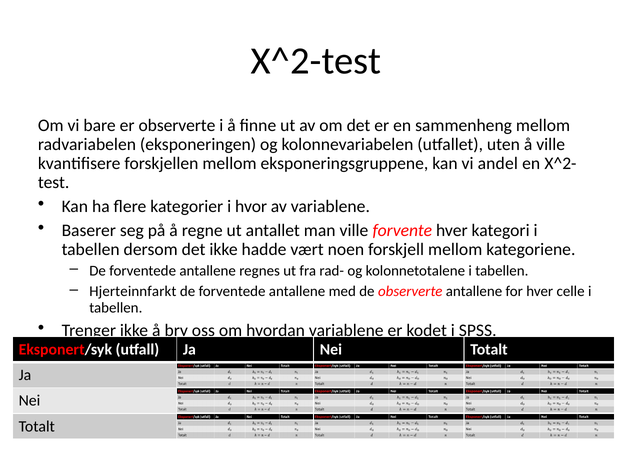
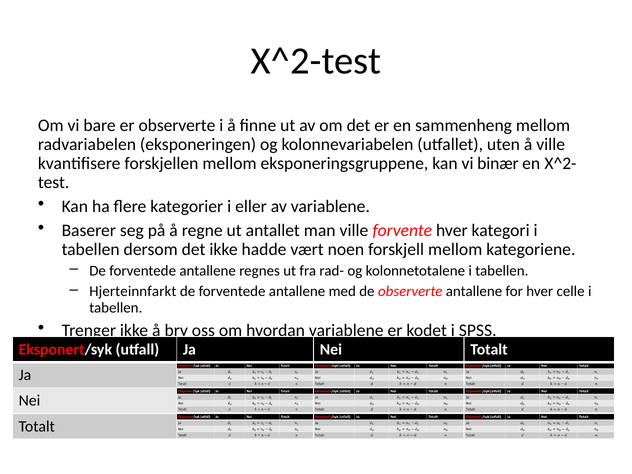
andel: andel -> binær (498, 163)
hvor: hvor -> eller (251, 206)
